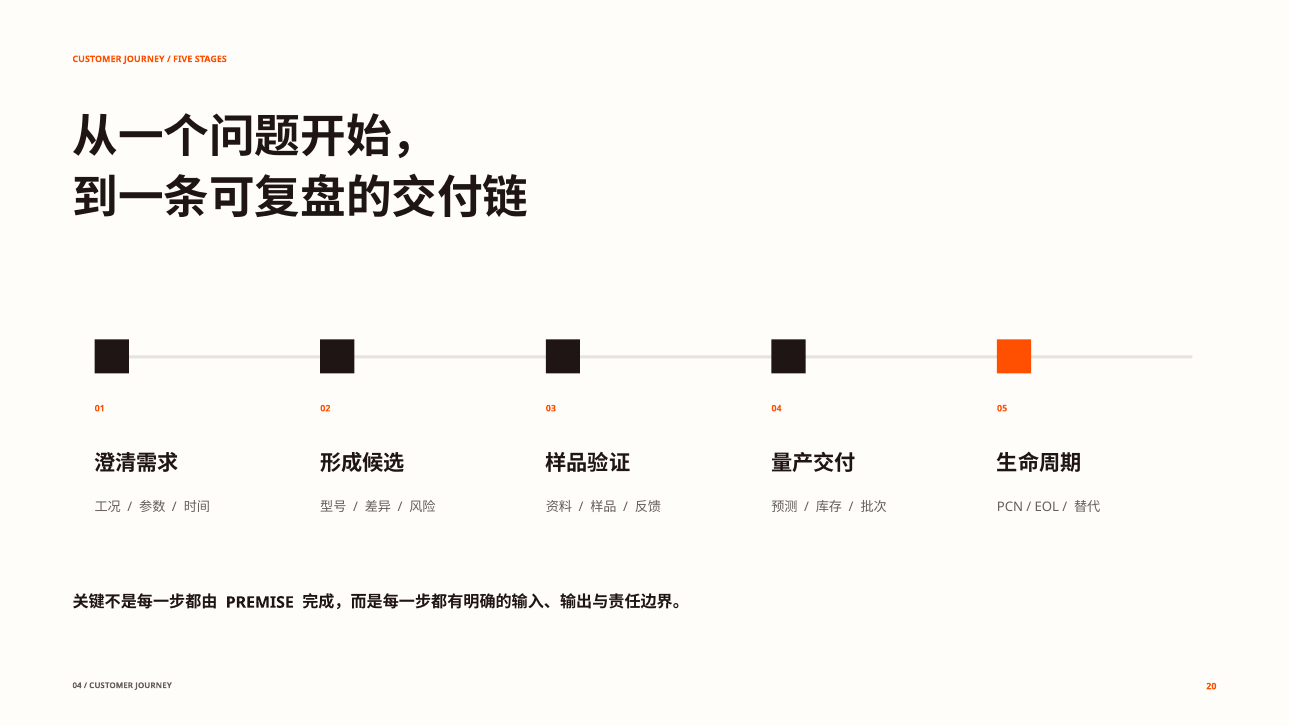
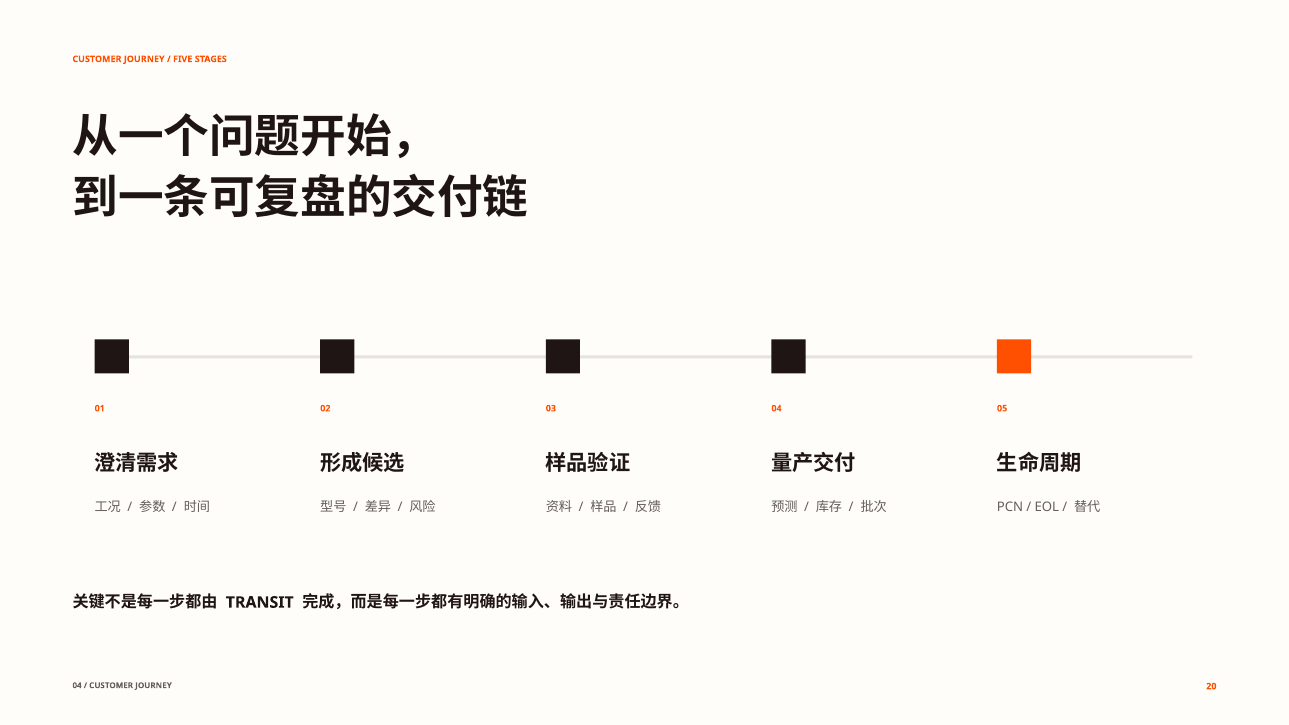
PREMISE: PREMISE -> TRANSIT (260, 602)
